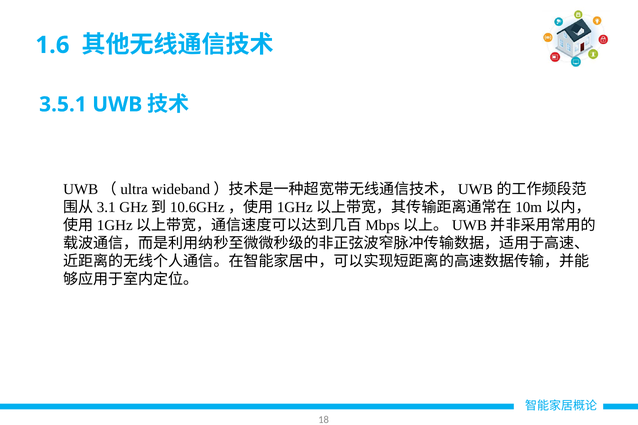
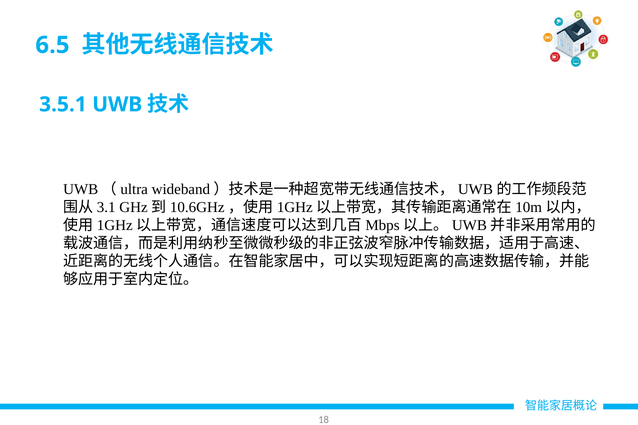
1.6: 1.6 -> 6.5 (52, 45)
